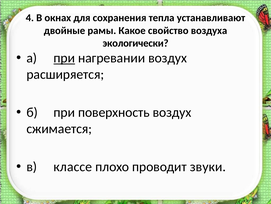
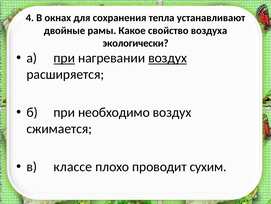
воздух underline: none -> present (168, 58)
поверхность: поверхность -> необходимо (114, 112)
звуки: звуки -> сухим (208, 166)
